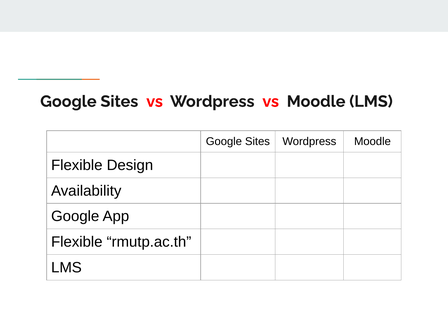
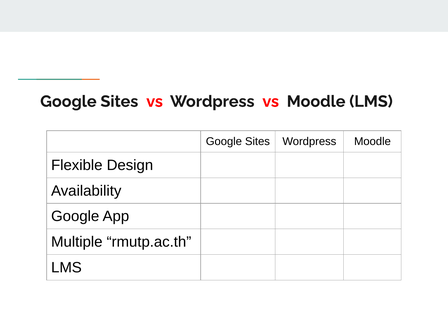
Flexible: Flexible -> Multiple (77, 242)
